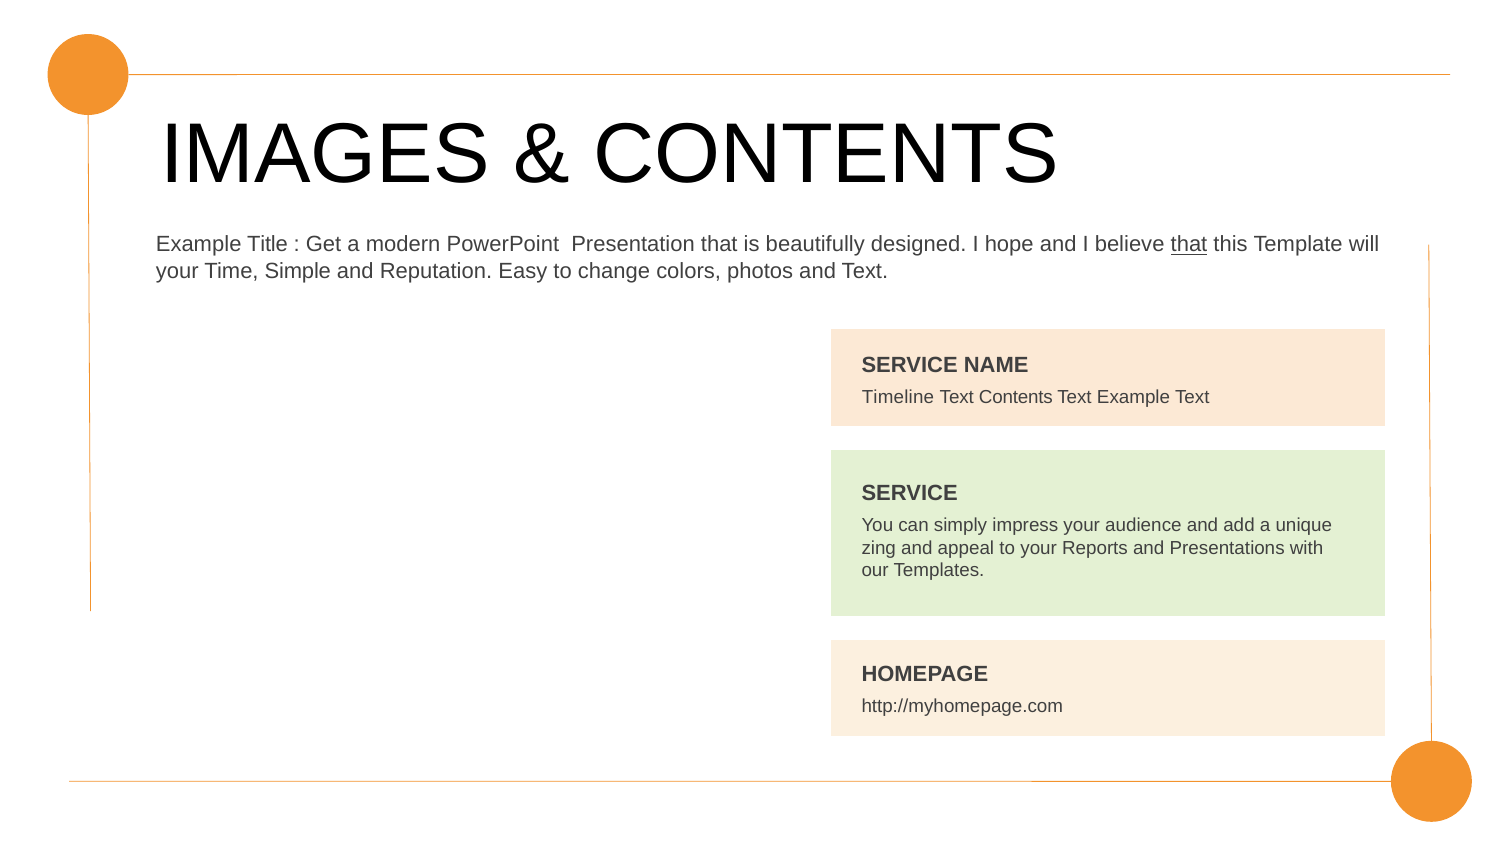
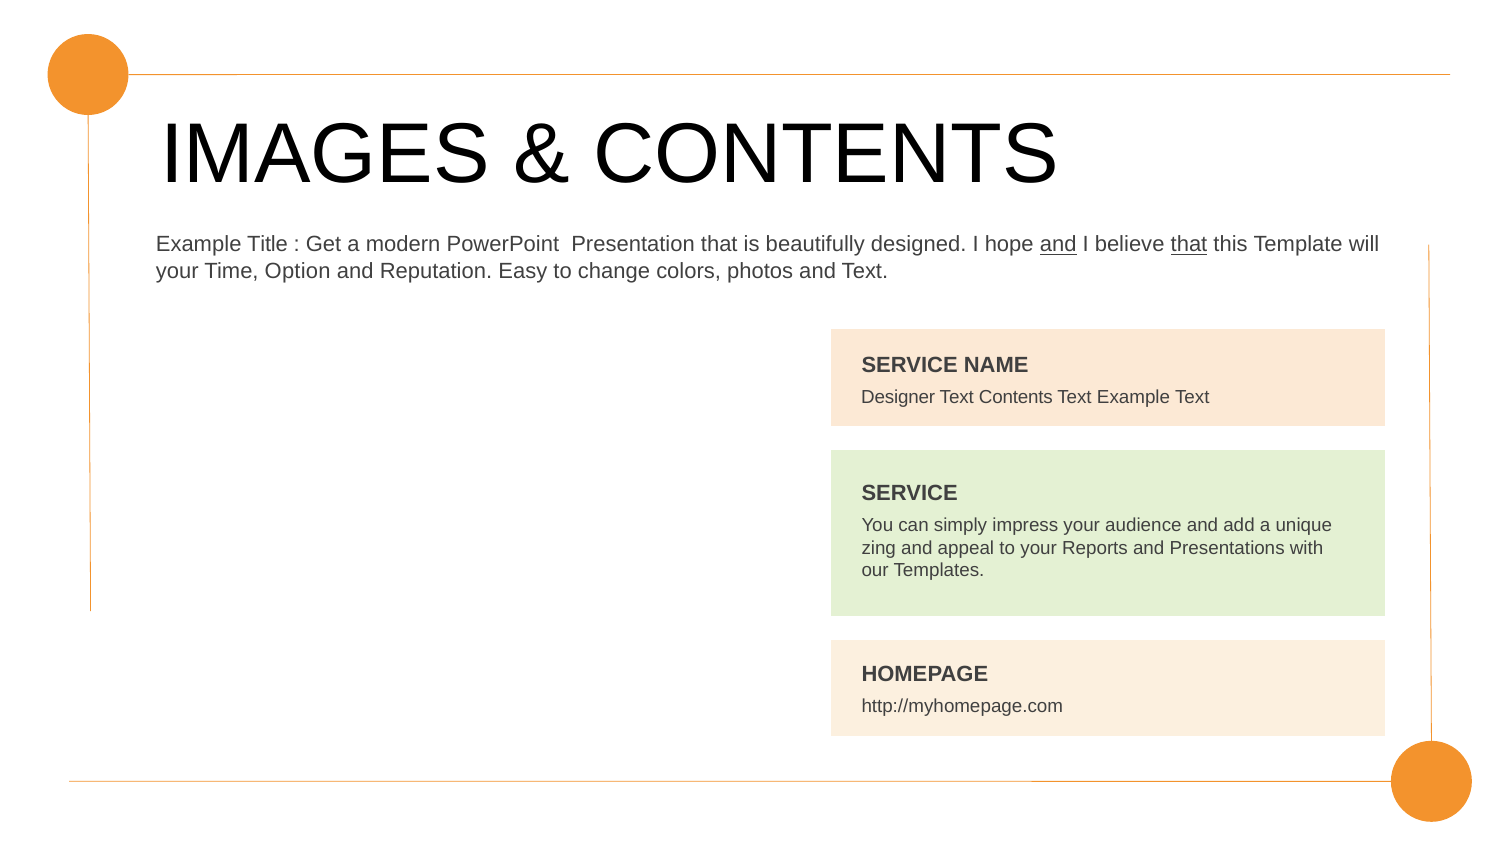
and underline: none -> present (1058, 245)
Simple: Simple -> Option (298, 271)
Timeline: Timeline -> Designer (898, 397)
